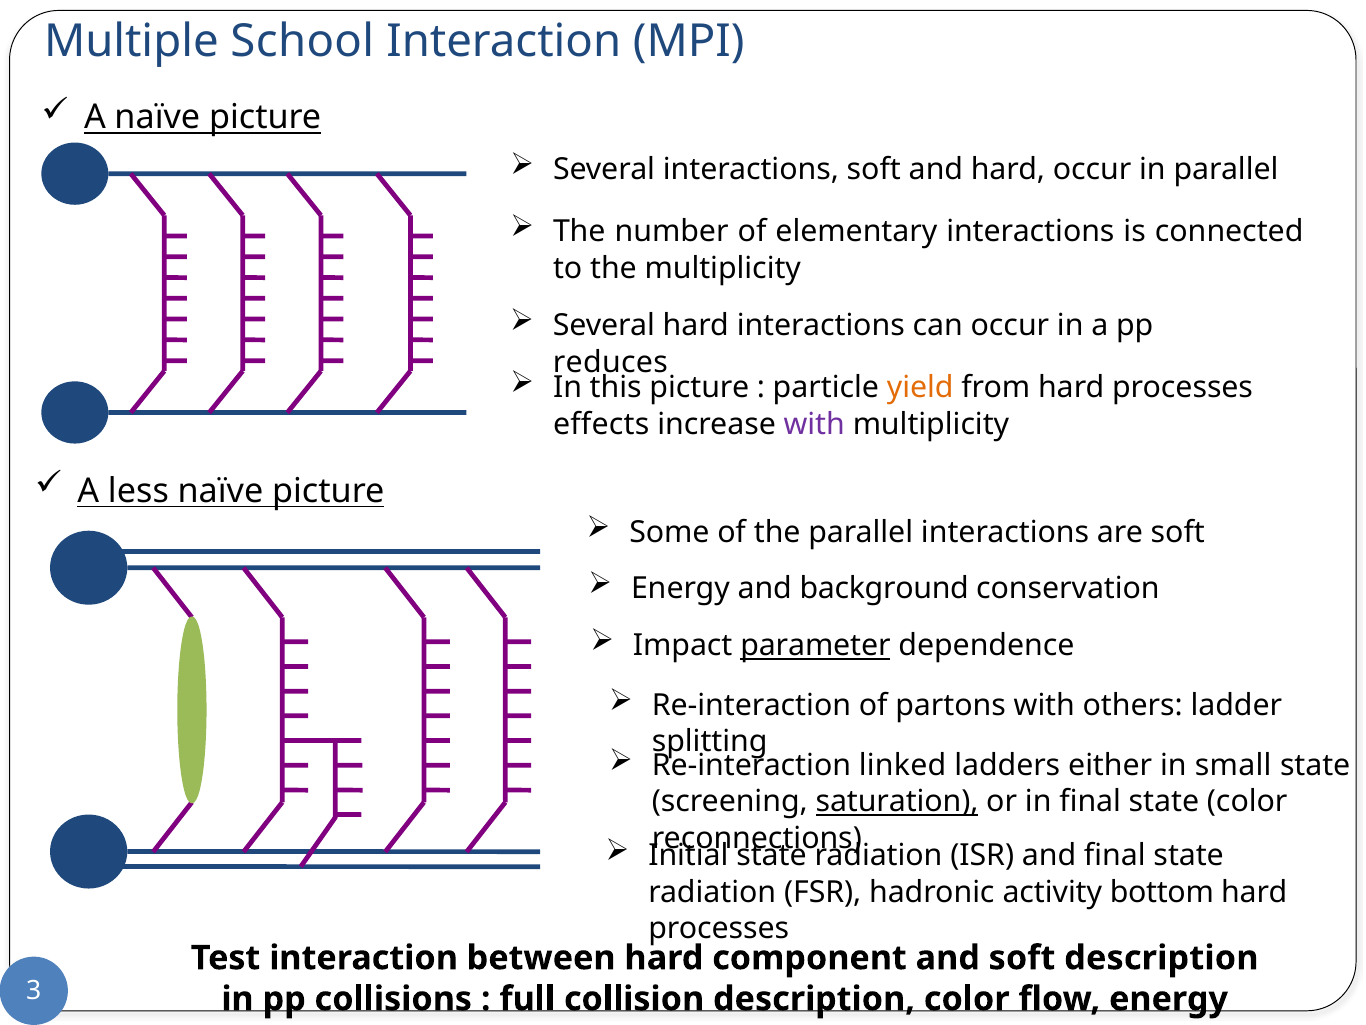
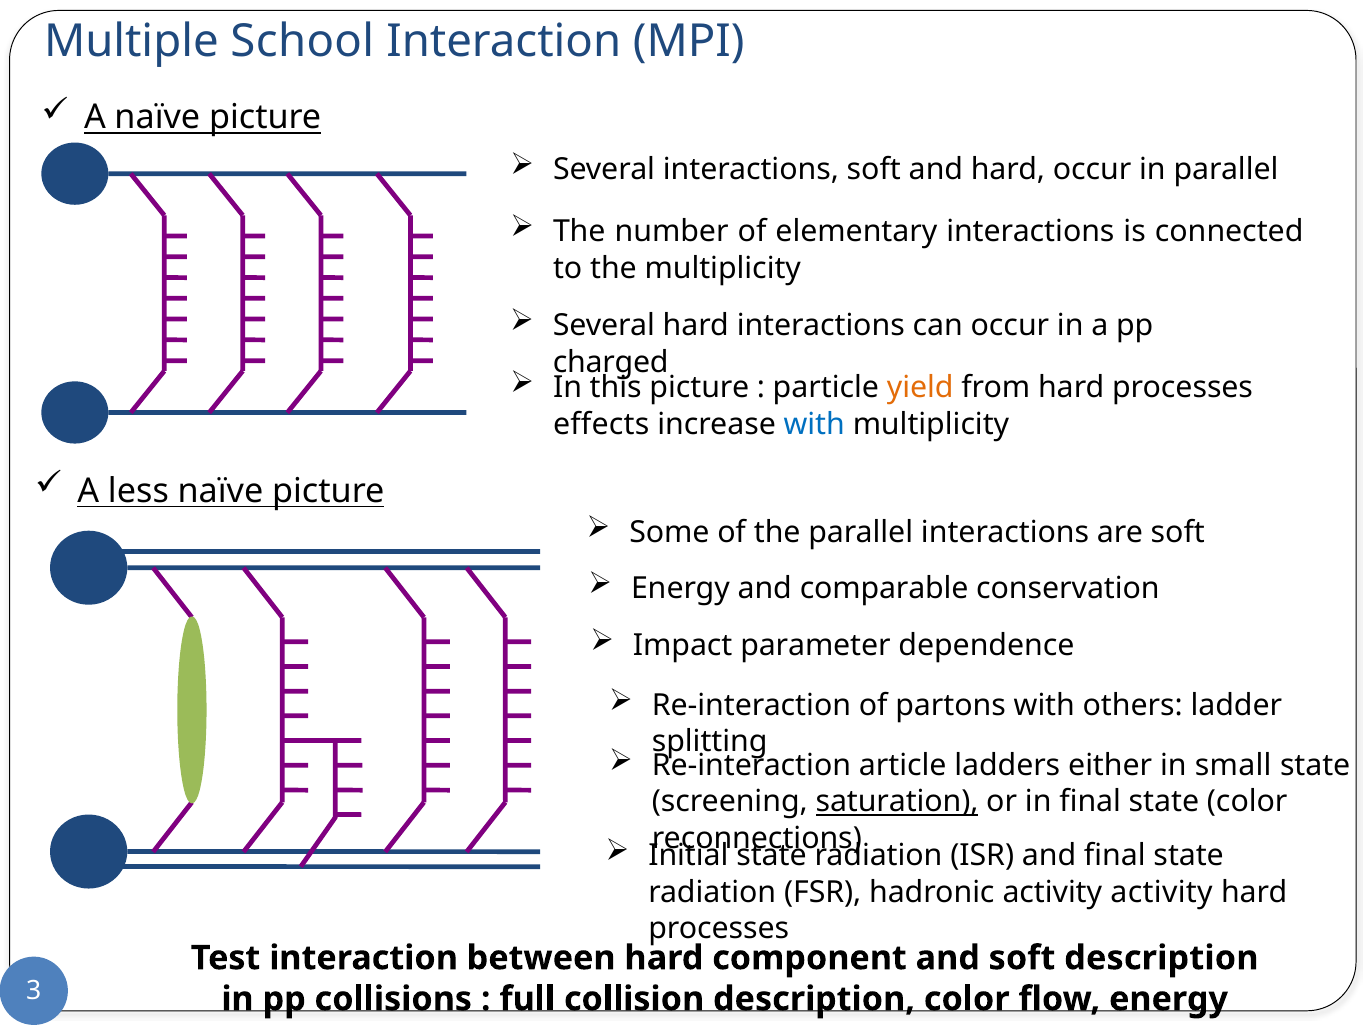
reduces: reduces -> charged (611, 362)
with colour: purple -> blue (814, 424)
background: background -> comparable (884, 589)
parameter underline: present -> none (815, 645)
linked: linked -> article (903, 765)
activity bottom: bottom -> activity (1162, 892)
